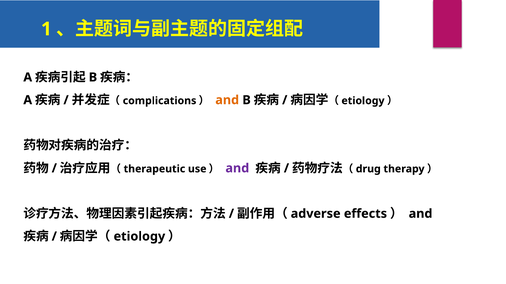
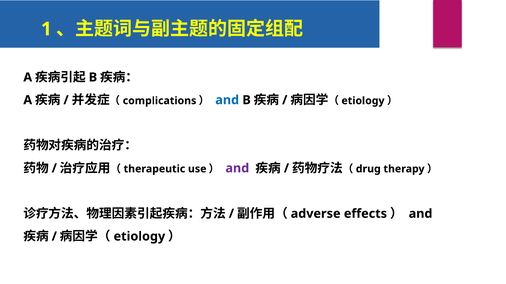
and colour: orange -> blue (227, 100)
